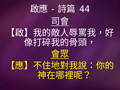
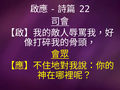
44: 44 -> 22 (85, 9)
